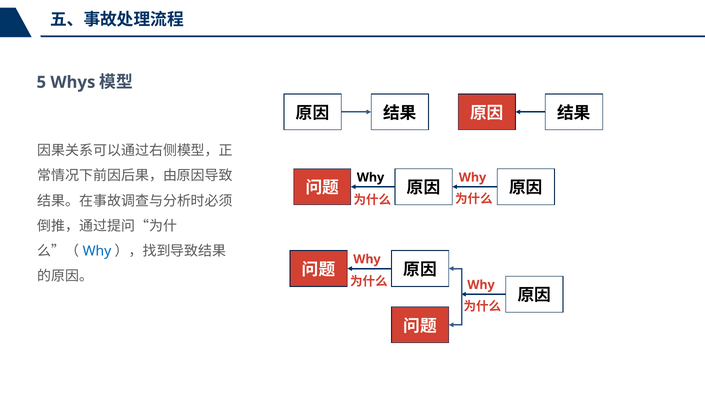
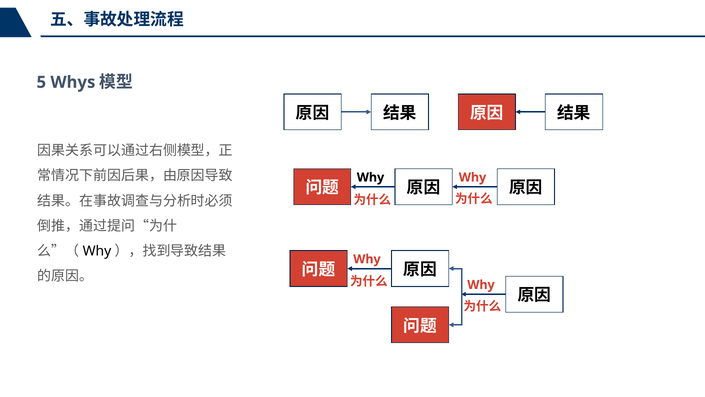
Why colour: blue -> black (97, 251)
